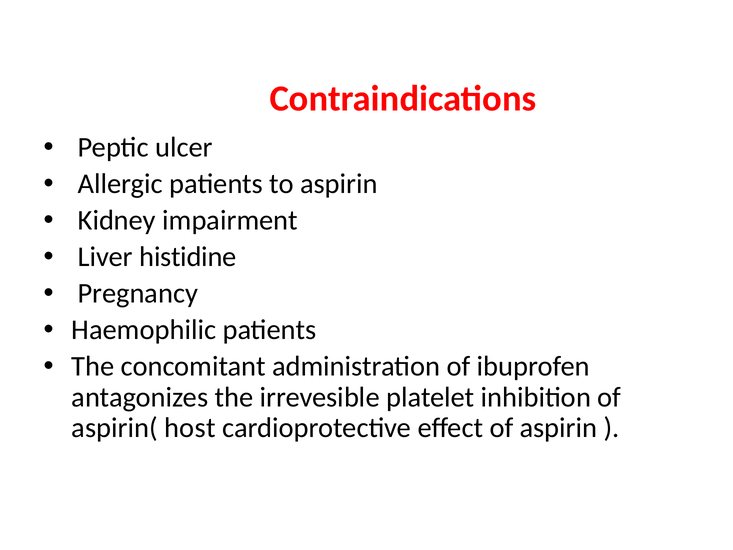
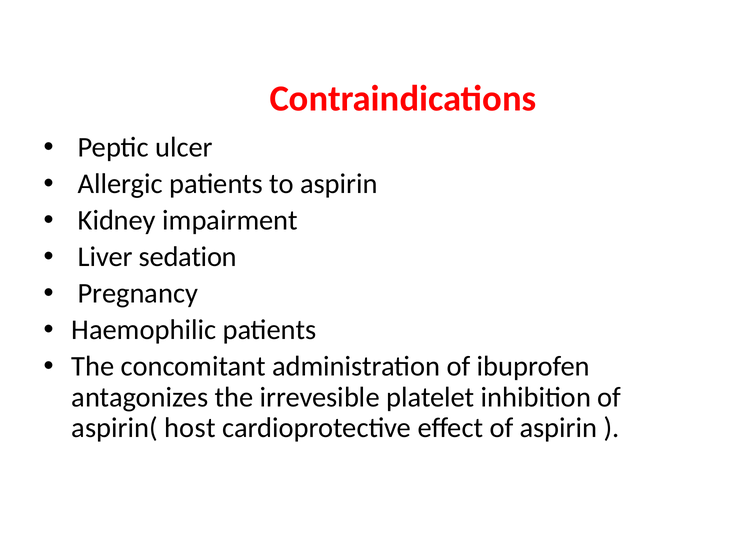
histidine: histidine -> sedation (188, 257)
